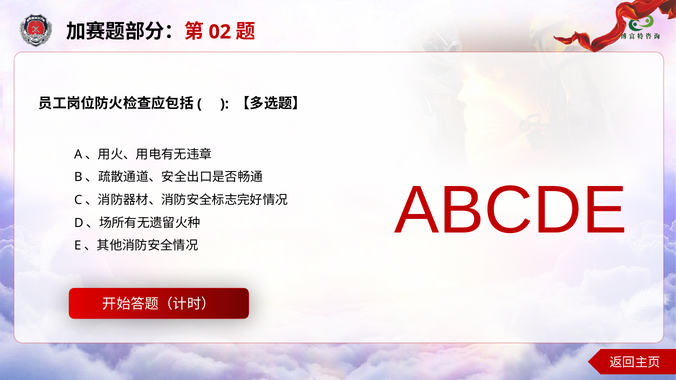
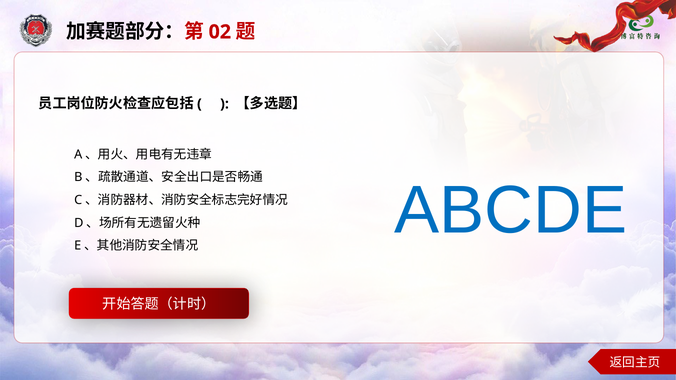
ABCDE colour: red -> blue (511, 211)
